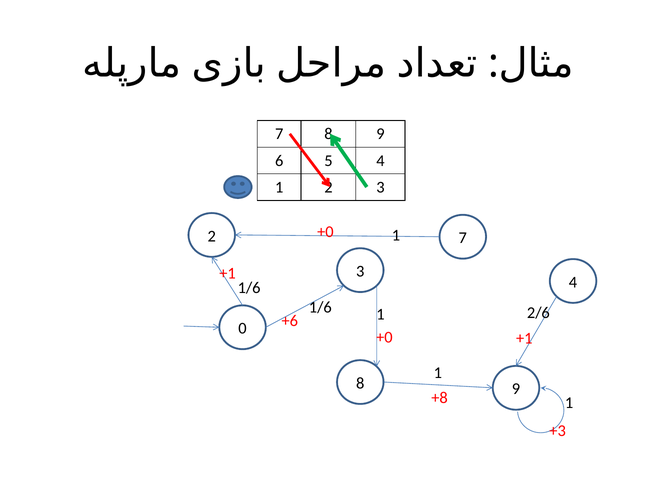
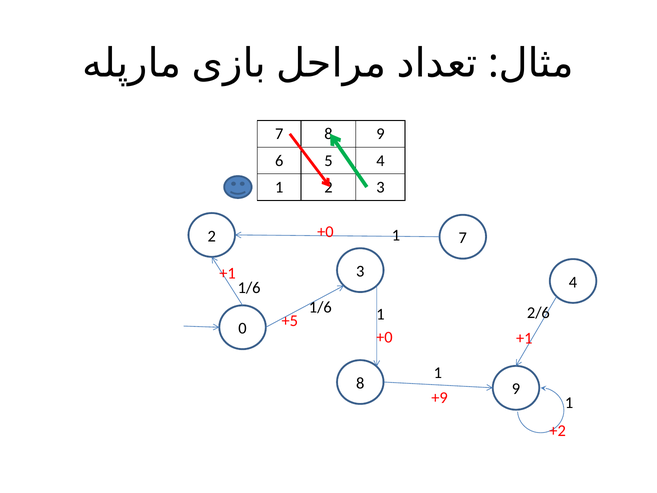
+6: +6 -> +5 (290, 320)
+8: +8 -> +9 (440, 398)
+3: +3 -> +2 (558, 431)
